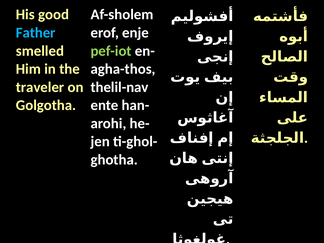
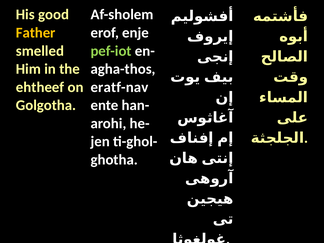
Father colour: light blue -> yellow (36, 33)
traveler: traveler -> ehtheef (40, 87)
thelil-nav: thelil-nav -> eratf-nav (119, 87)
